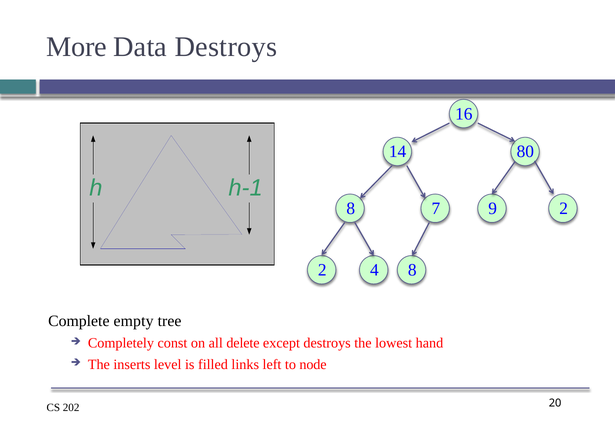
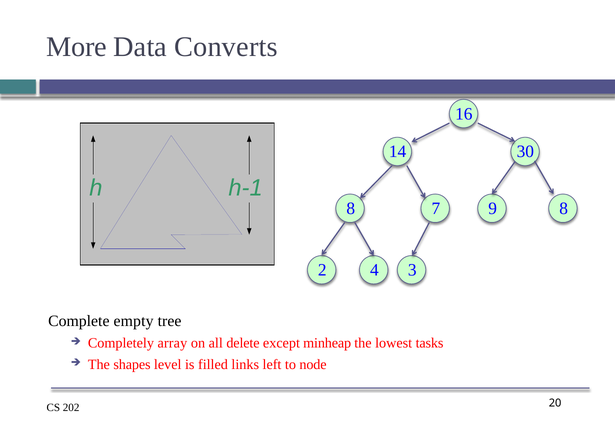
Data Destroys: Destroys -> Converts (226, 47)
80: 80 -> 30 (525, 152)
9 2: 2 -> 8 (564, 208)
4 8: 8 -> 3 (412, 270)
const: const -> array (172, 343)
except destroys: destroys -> minheap (327, 343)
hand: hand -> tasks (430, 343)
inserts: inserts -> shapes (132, 364)
